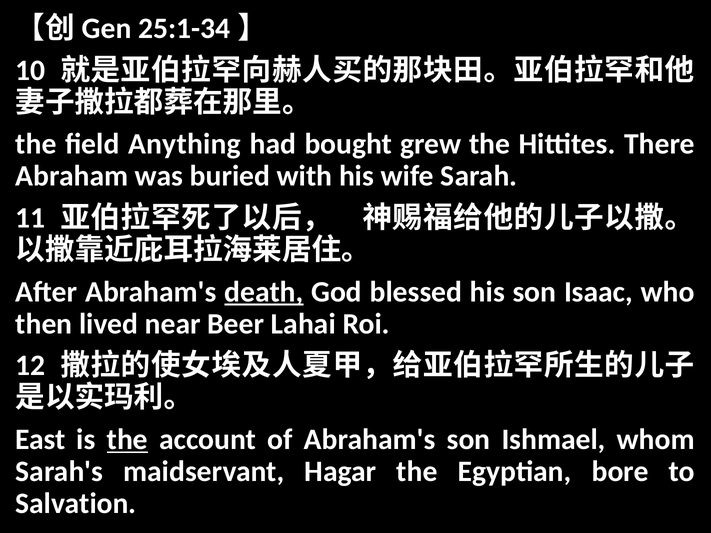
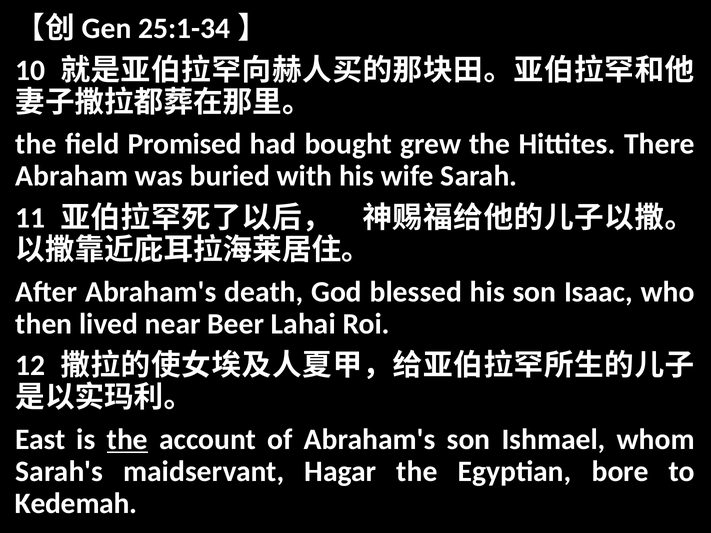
Anything: Anything -> Promised (185, 144)
death underline: present -> none (264, 292)
Salvation: Salvation -> Kedemah (76, 504)
